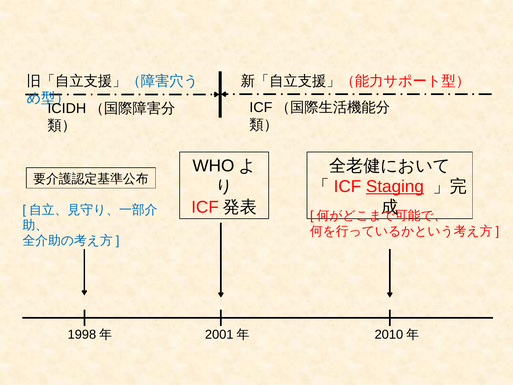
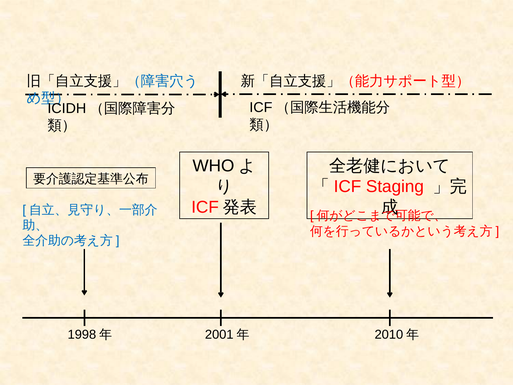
Staging underline: present -> none (395, 186)
